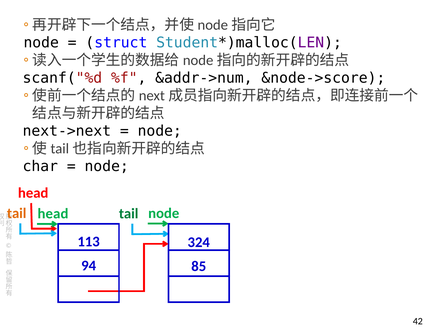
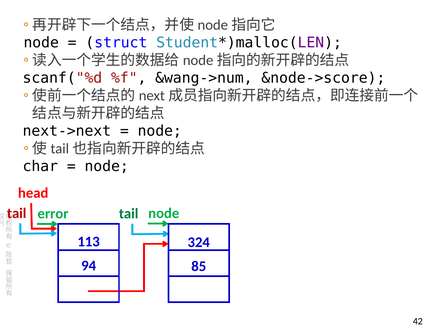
&addr->num: &addr->num -> &wang->num (204, 78)
tail colour: orange -> red (17, 213)
head: head -> error (53, 214)
